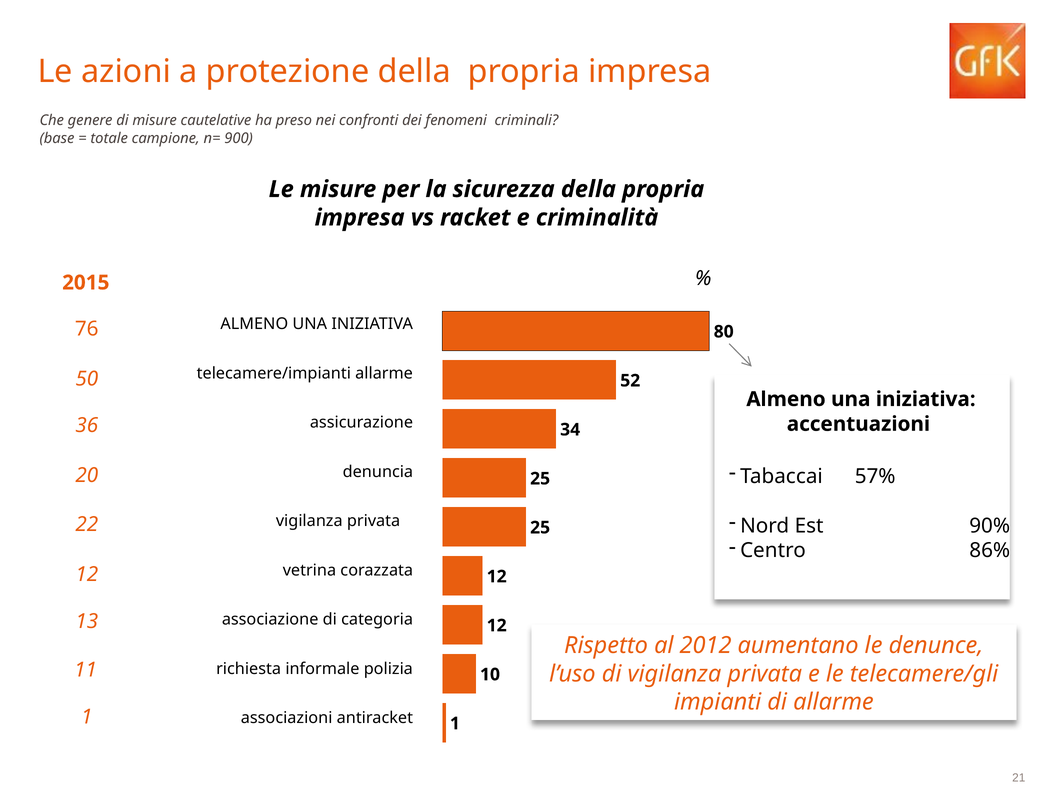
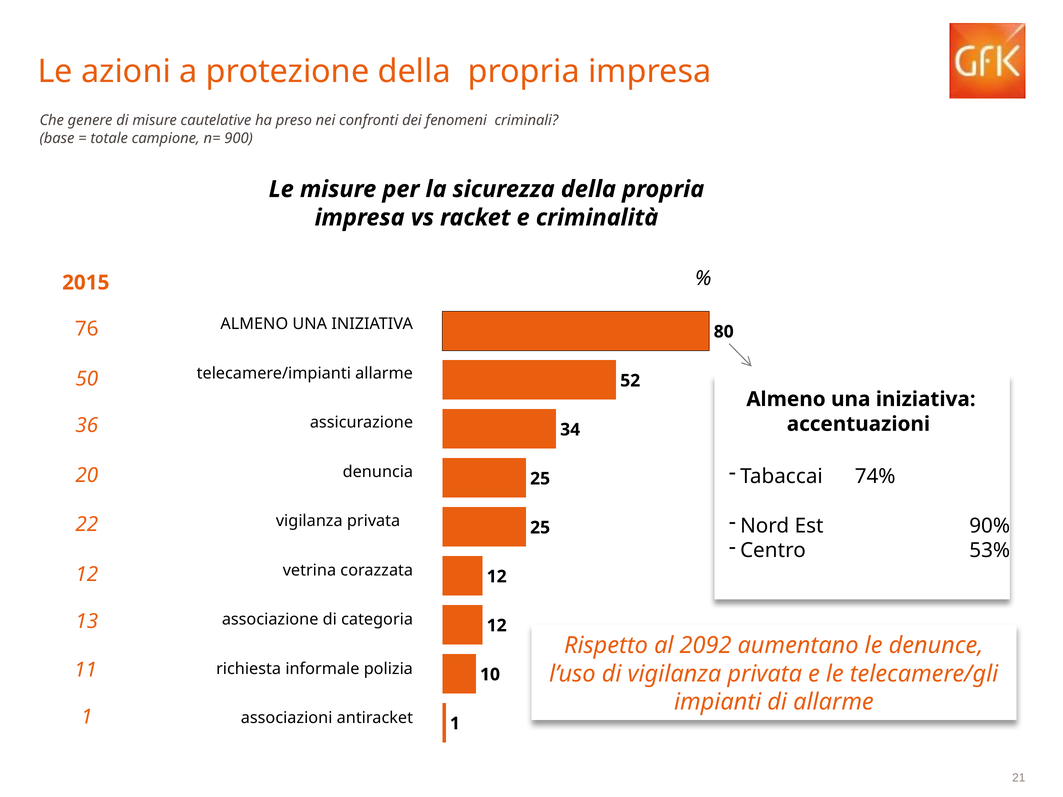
57%: 57% -> 74% (875, 476)
86%: 86% -> 53% (990, 551)
2012: 2012 -> 2092 (706, 646)
